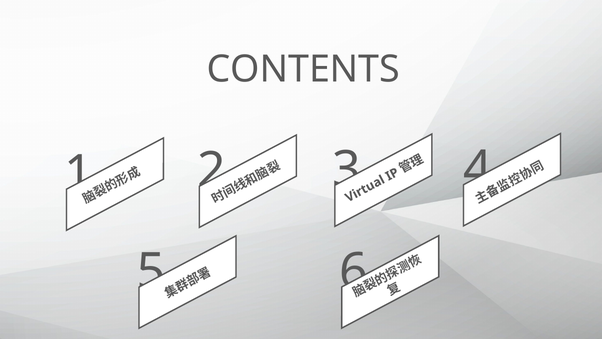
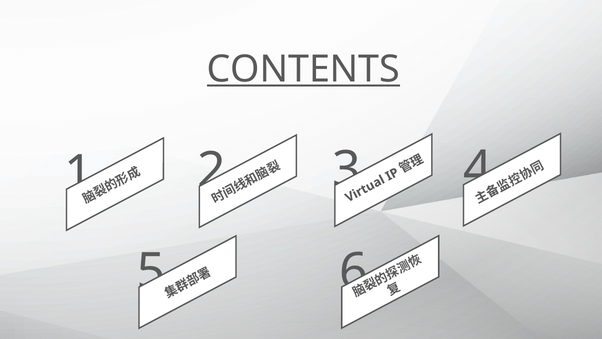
CONTENTS underline: none -> present (303, 69)
